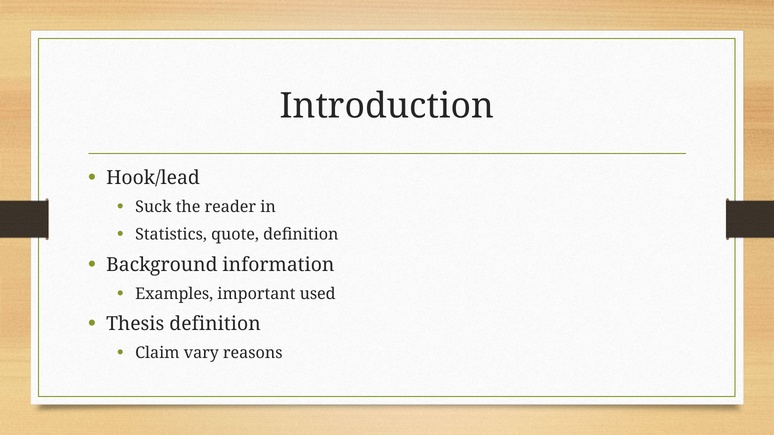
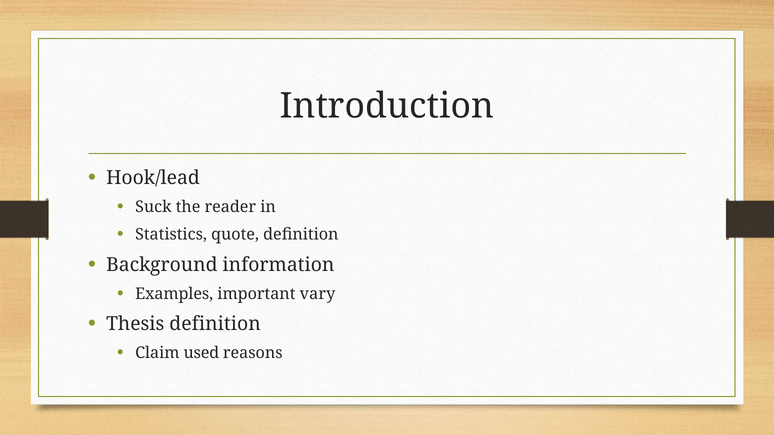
used: used -> vary (318, 294)
vary: vary -> used (201, 353)
